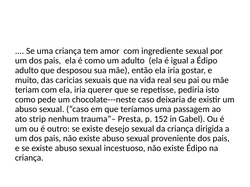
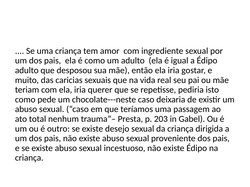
strip: strip -> total (38, 119)
152: 152 -> 203 (161, 119)
